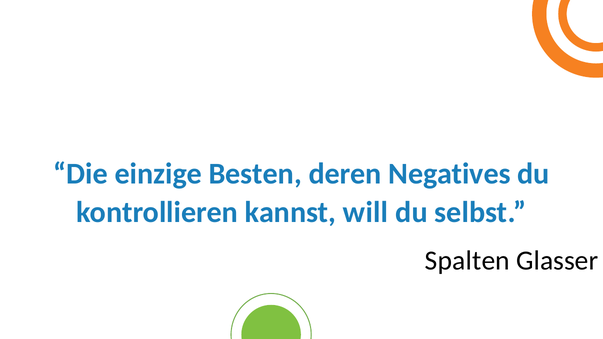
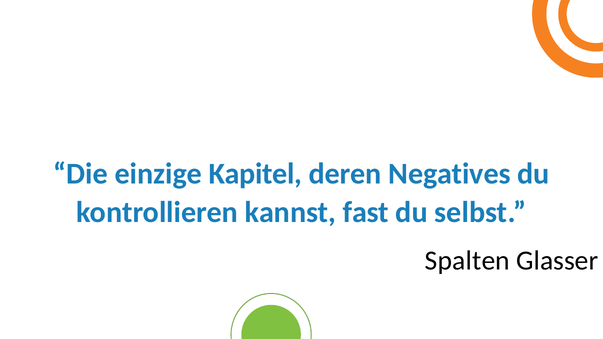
Besten: Besten -> Kapitel (255, 174)
will: will -> fast (366, 212)
